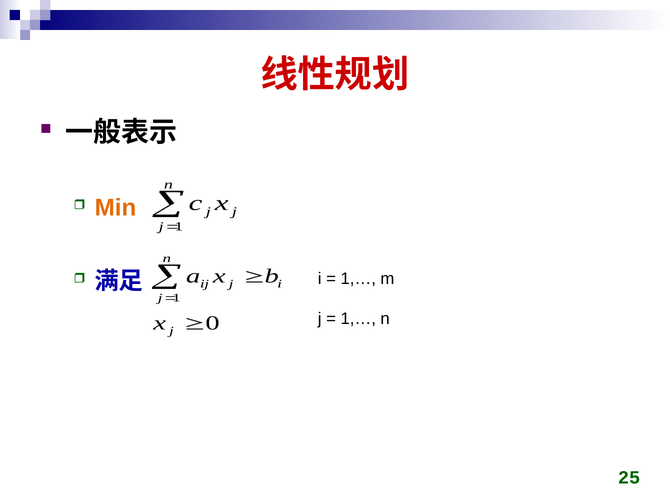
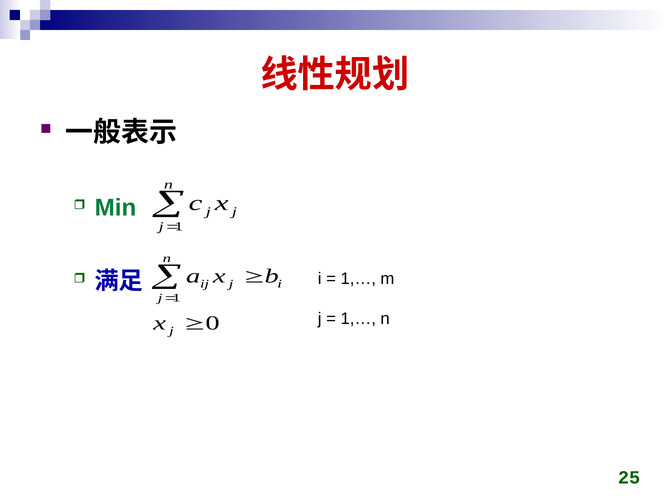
Min colour: orange -> green (115, 208)
